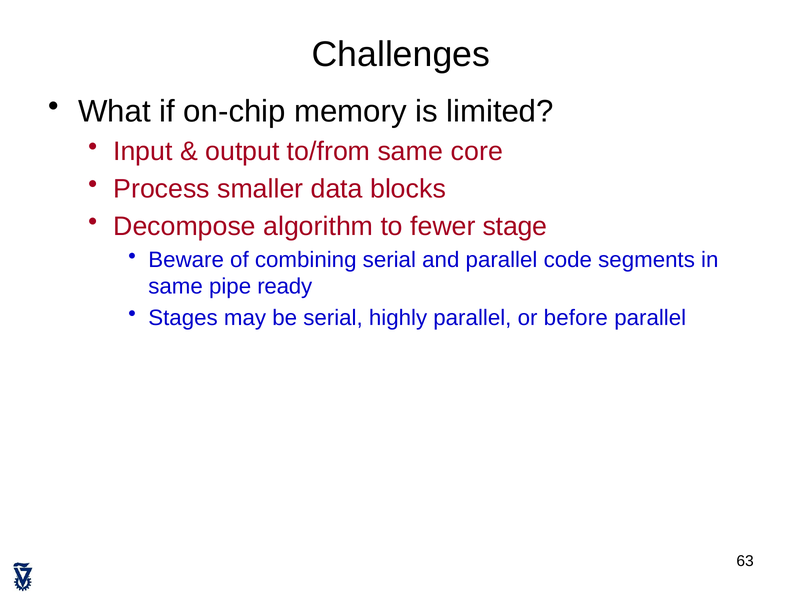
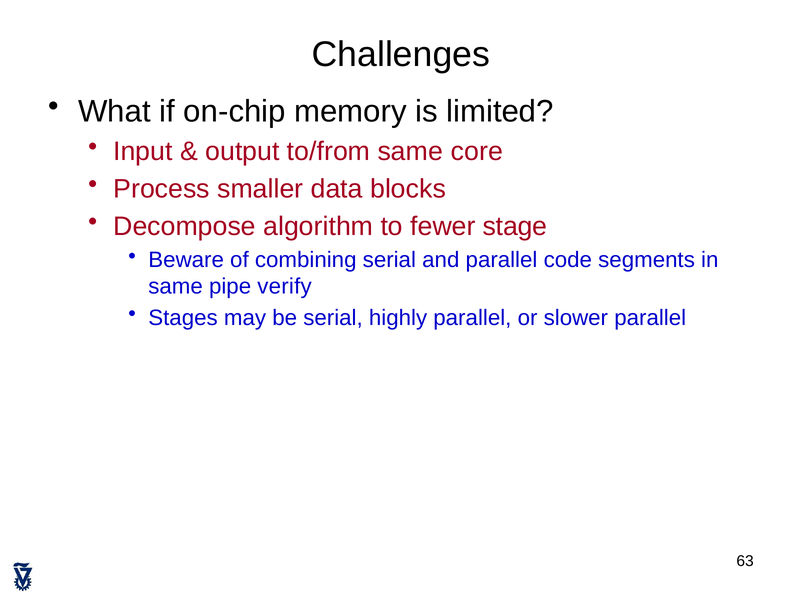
ready: ready -> verify (284, 287)
before: before -> slower (576, 318)
